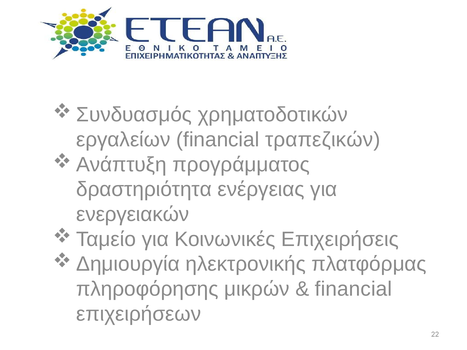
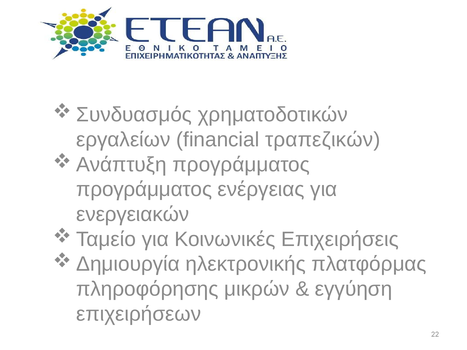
δραστηριότητα: δραστηριότητα -> προγράμματος (144, 190)
financial: financial -> εγγύηση (354, 289)
